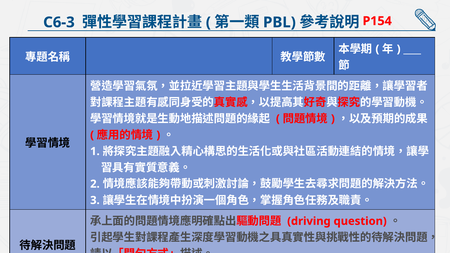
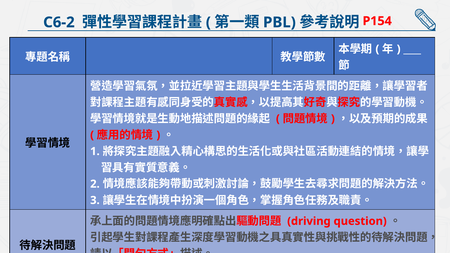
C6-3: C6-3 -> C6-2 (59, 22)
